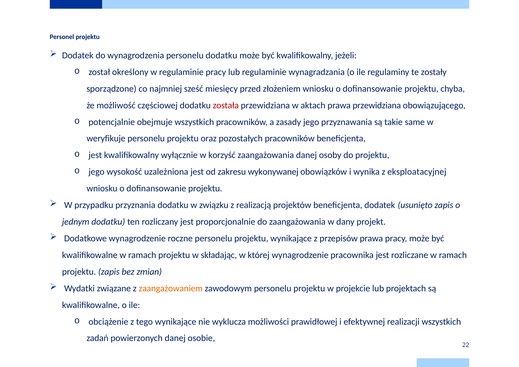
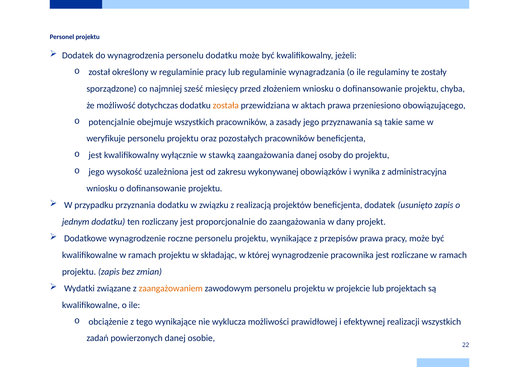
częściowej: częściowej -> dotychczas (158, 105)
została colour: red -> orange (226, 105)
prawa przewidziana: przewidziana -> przeniesiono (377, 105)
korzyść: korzyść -> stawką (222, 155)
eksploatacyjnej: eksploatacyjnej -> administracyjna (417, 172)
